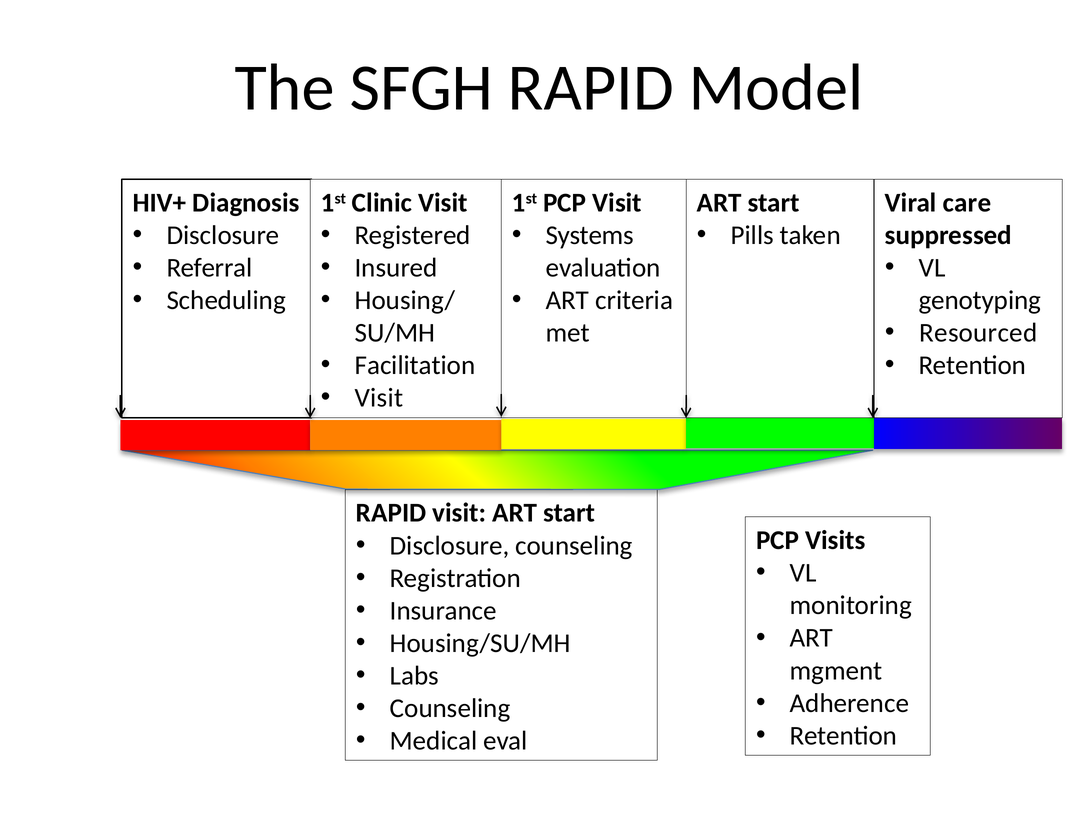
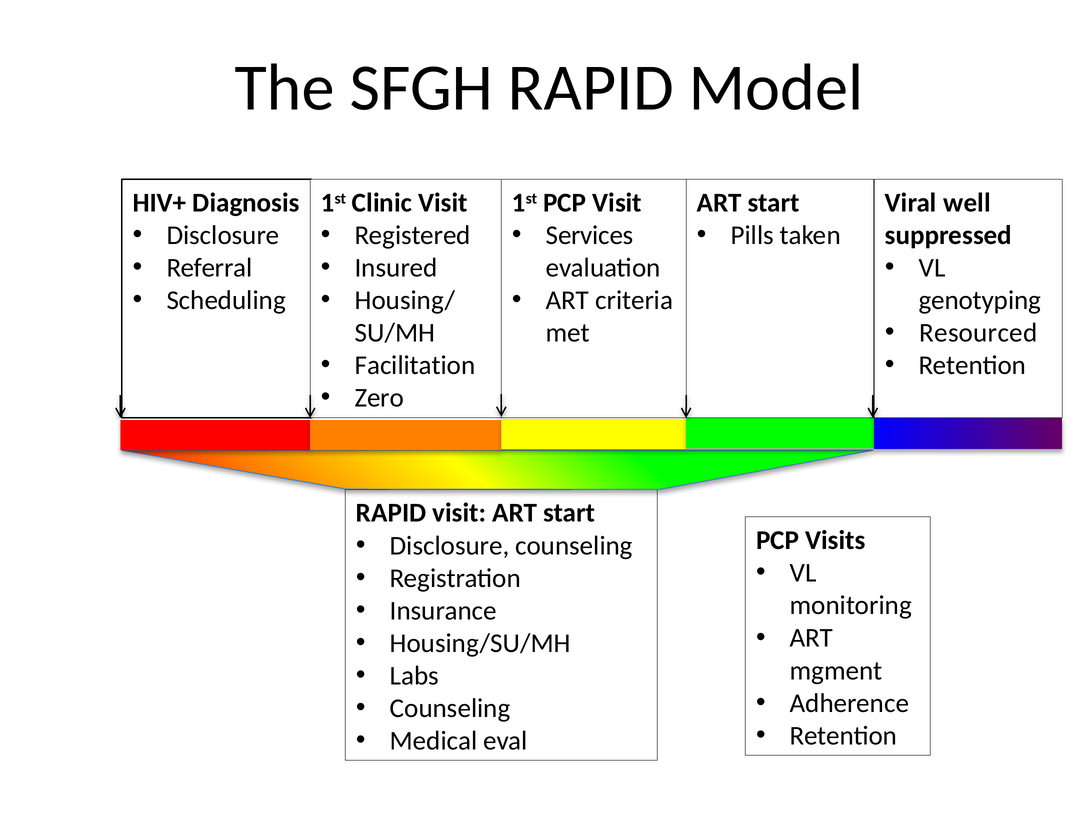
care: care -> well (967, 203)
Systems: Systems -> Services (590, 235)
Visit: Visit -> Zero (379, 398)
